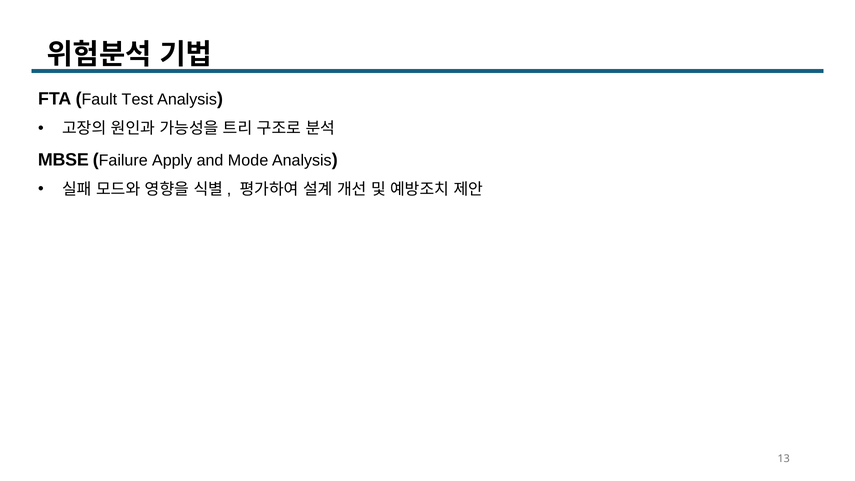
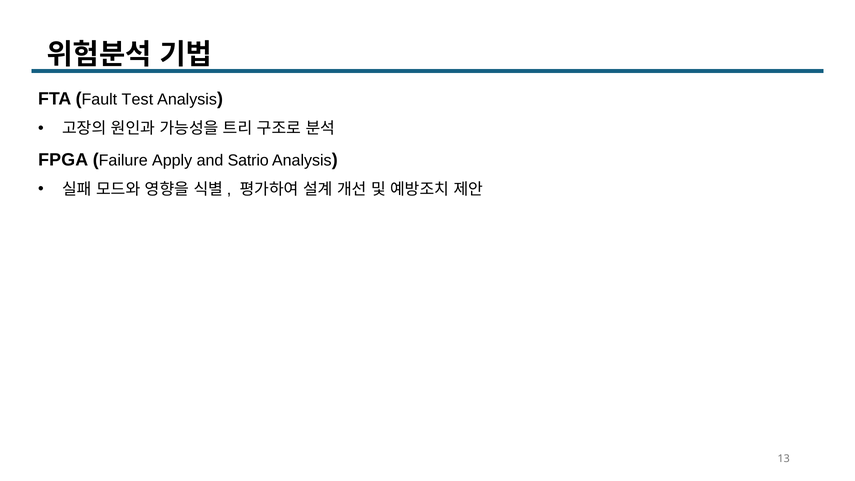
MBSE: MBSE -> FPGA (63, 160)
Mode: Mode -> Satrio (248, 160)
